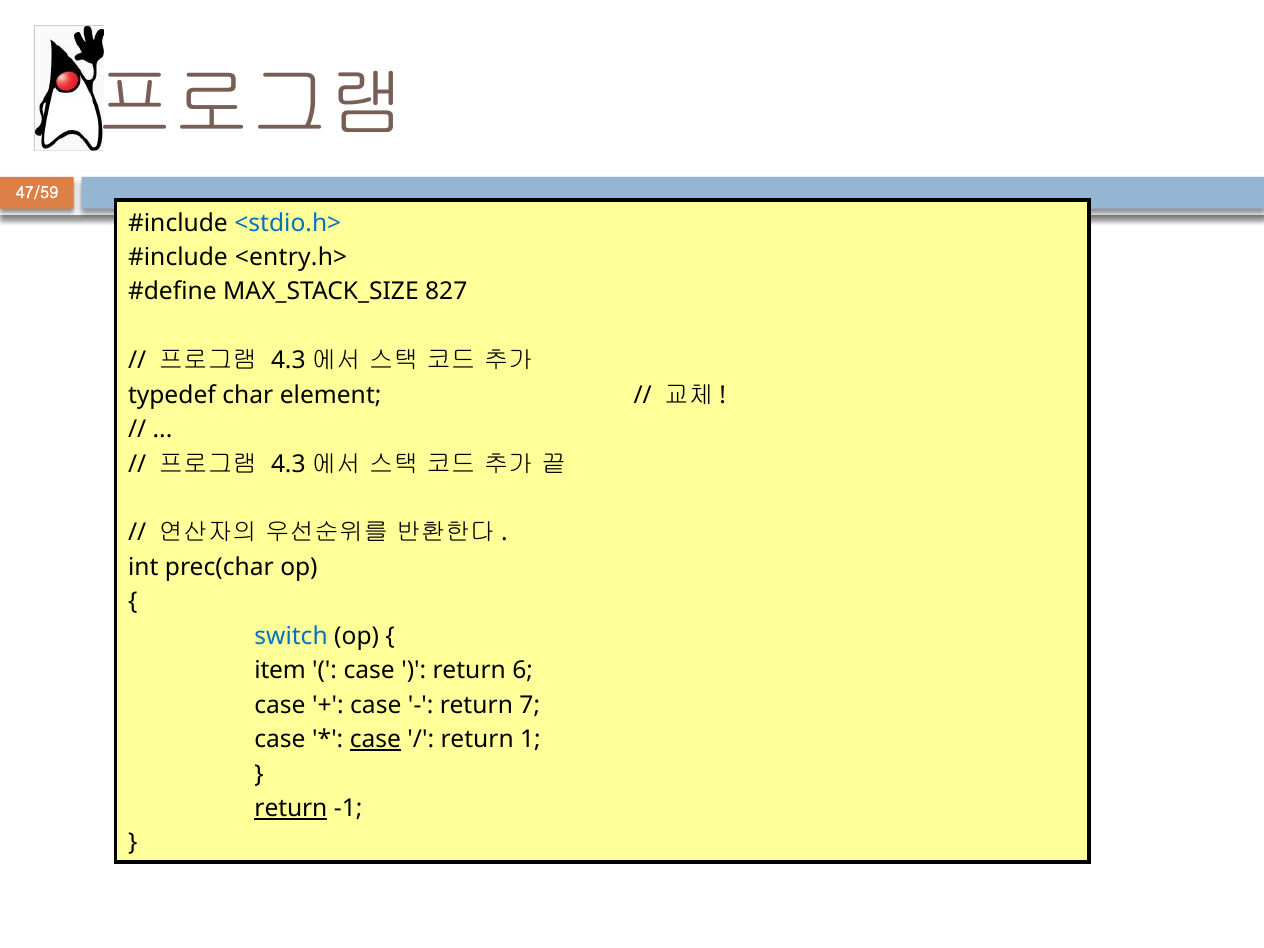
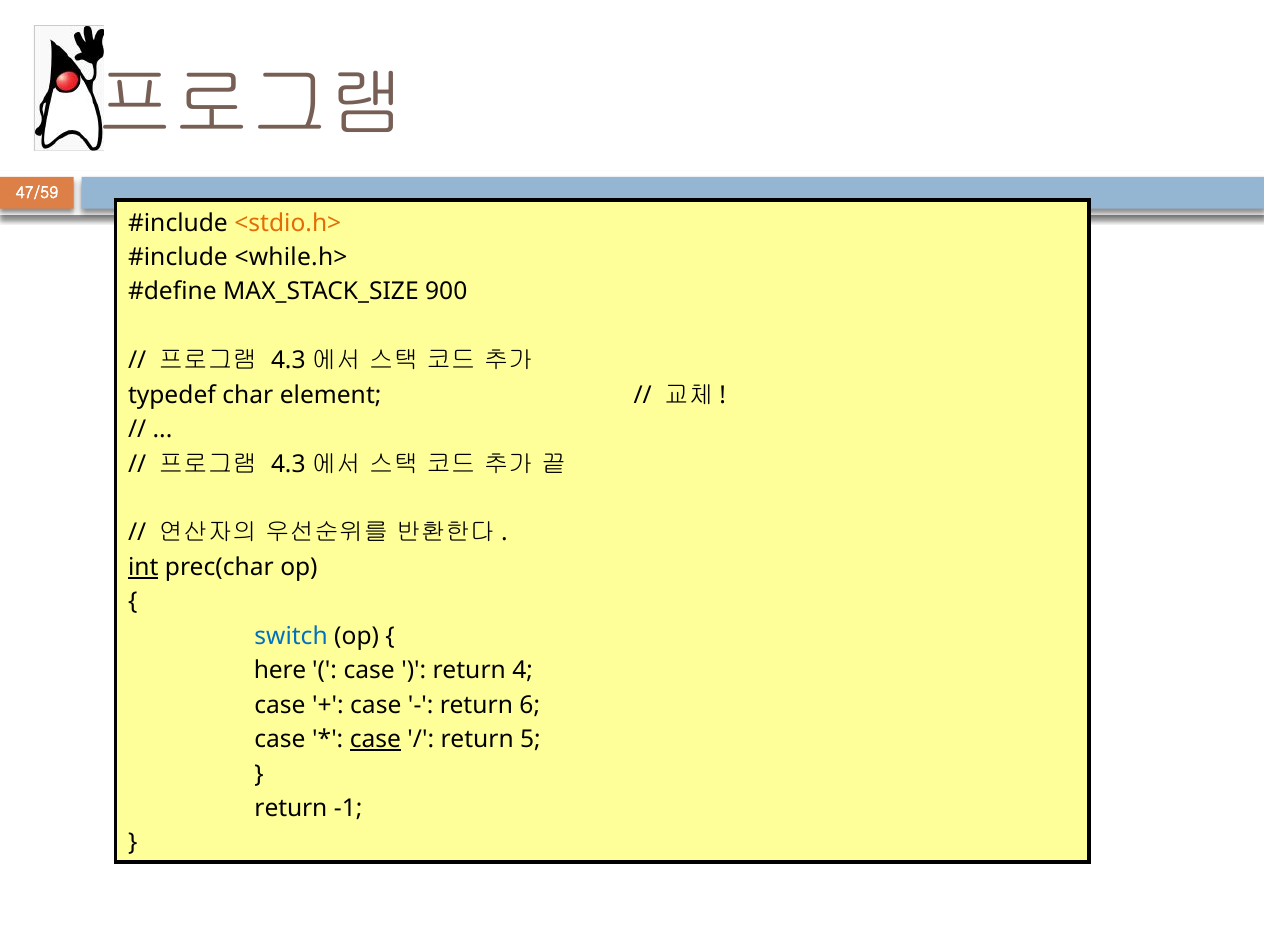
<stdio.h> colour: blue -> orange (288, 223)
<entry.h>: <entry.h> -> <while.h> (291, 257)
827: 827 -> 900 (446, 292)
int underline: none -> present (143, 567)
item: item -> here (280, 671)
6: 6 -> 4 (523, 671)
7: 7 -> 6 (530, 705)
1: 1 -> 5 (530, 739)
return underline: present -> none (291, 808)
